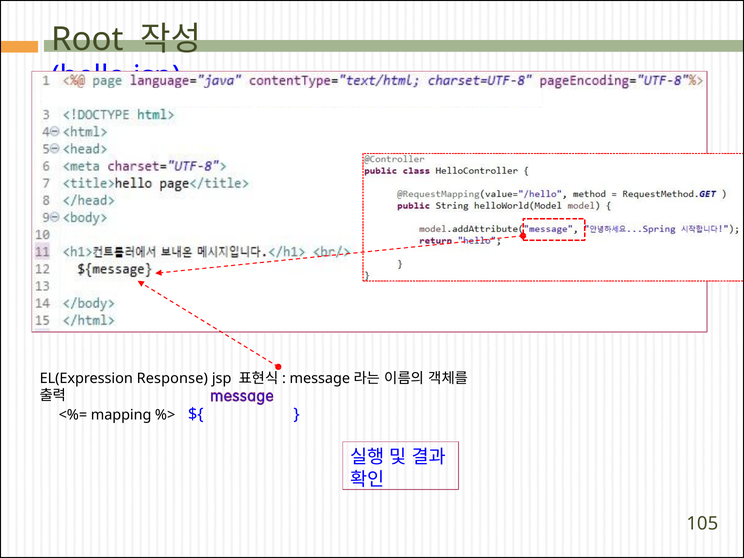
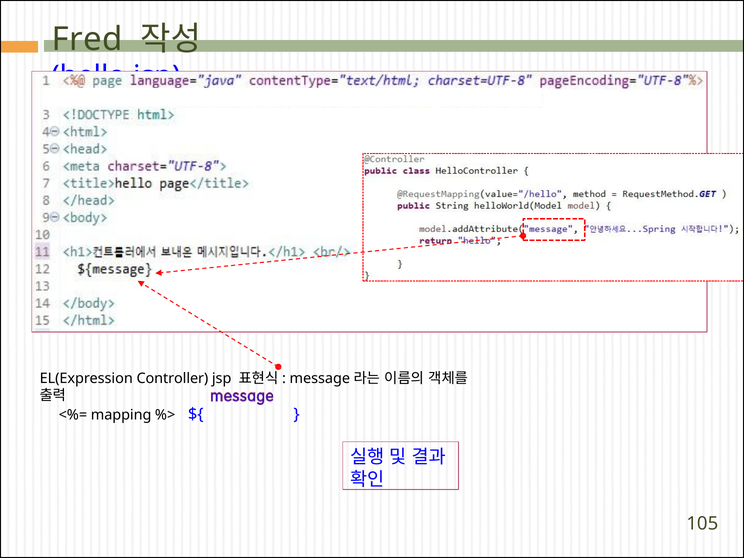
Root: Root -> Fred (87, 39)
Response: Response -> Controller (172, 378)
